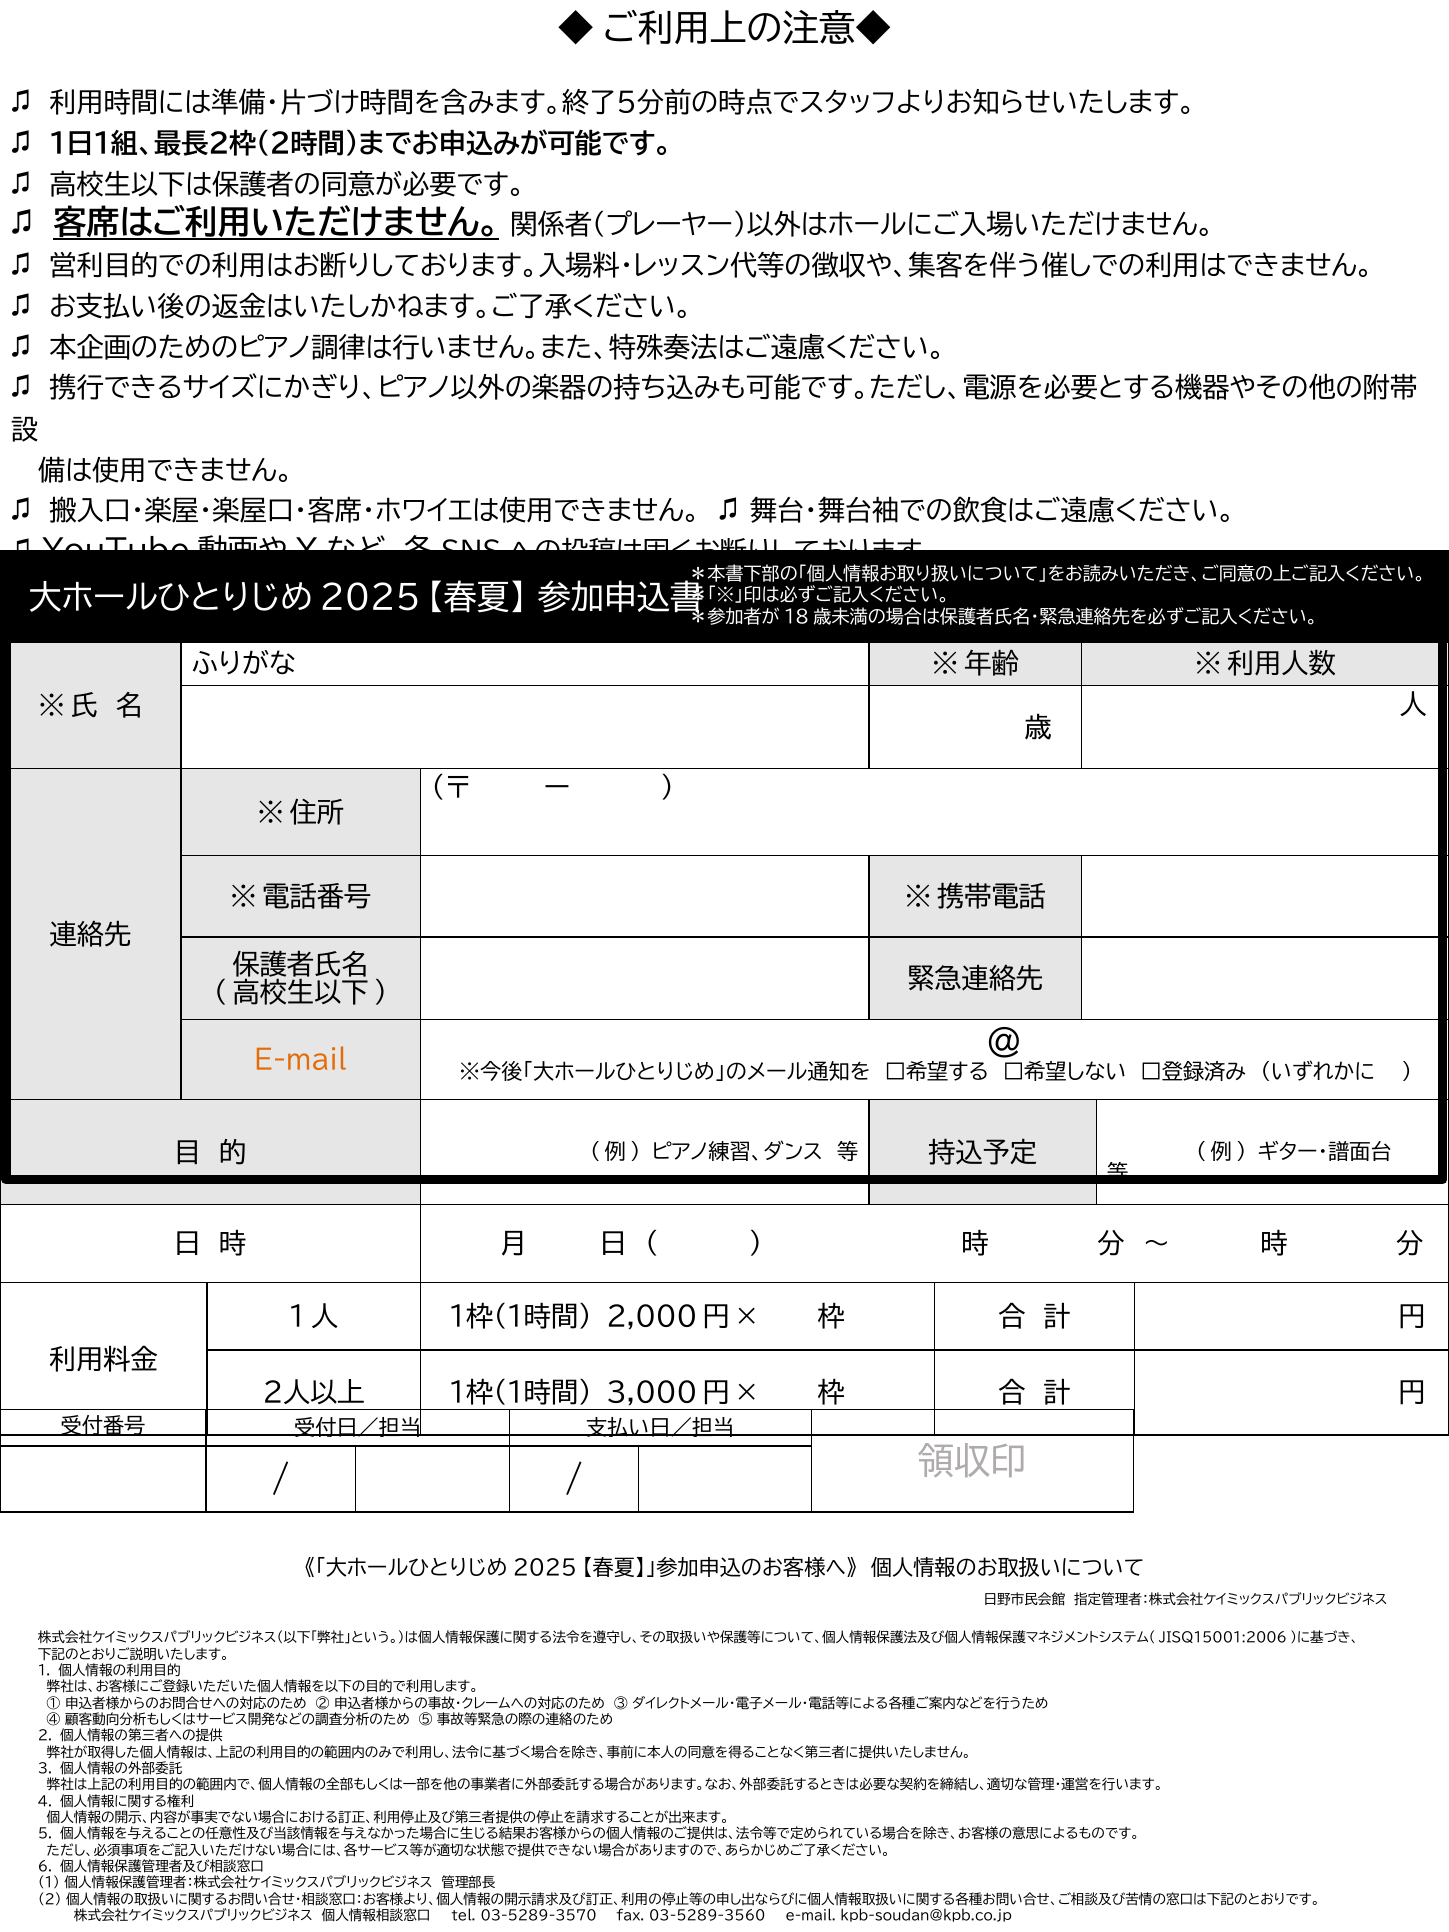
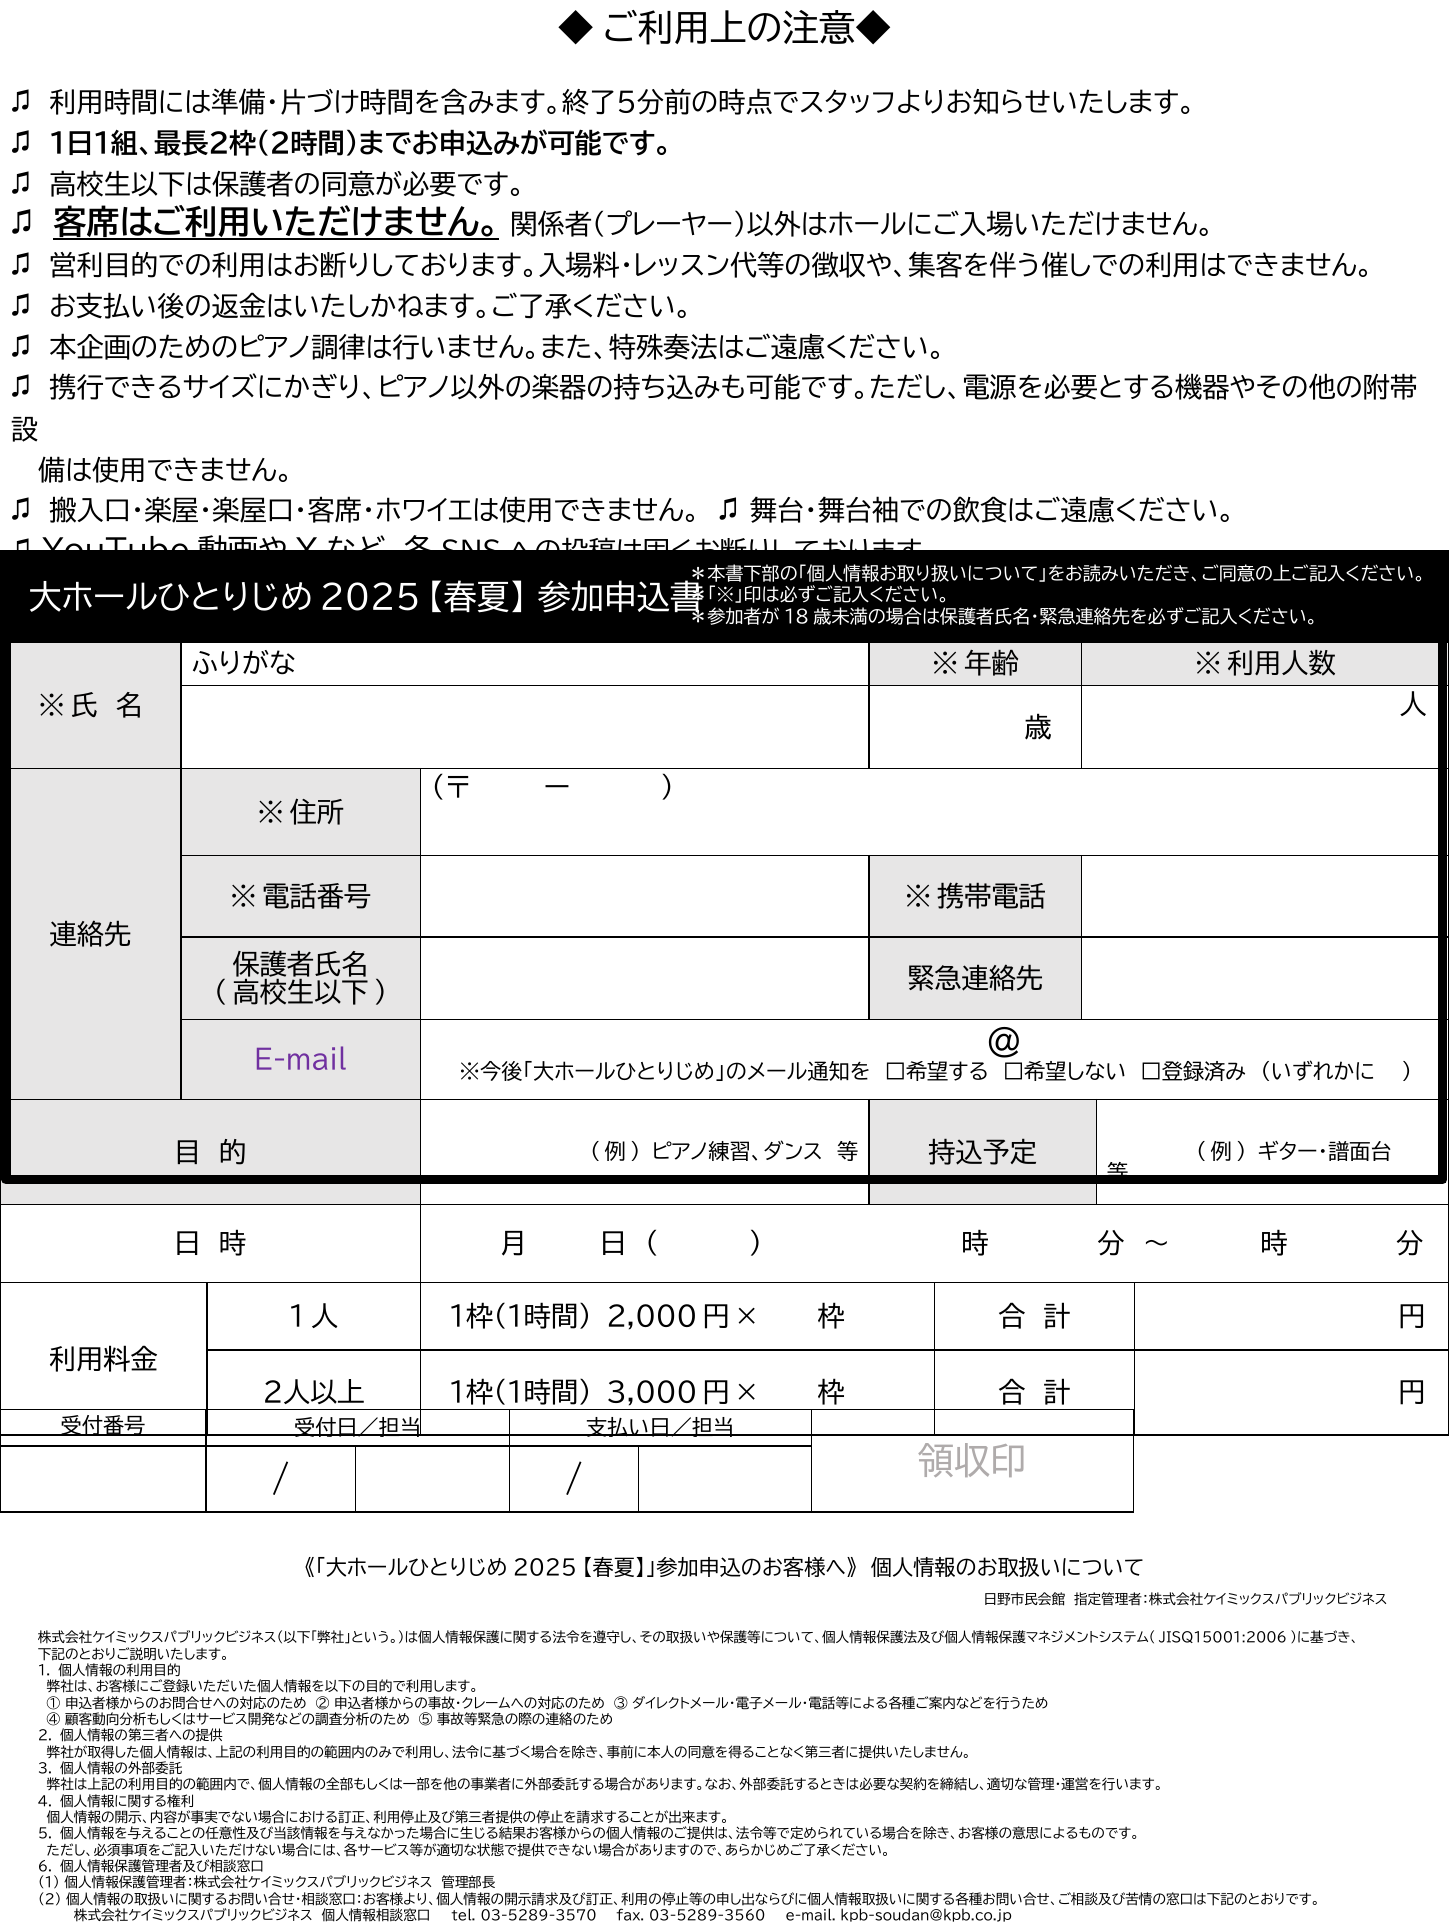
E-mail colour: orange -> purple (301, 1061)
